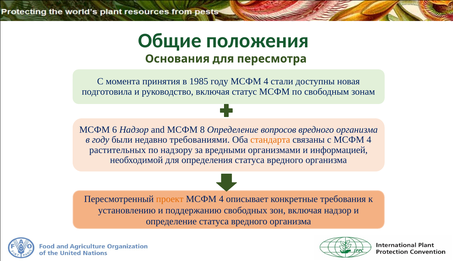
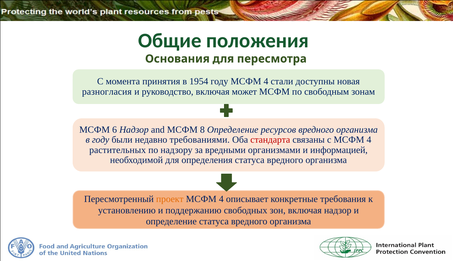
1985: 1985 -> 1954 (199, 82)
подготовила: подготовила -> разногласия (107, 92)
статус: статус -> может (244, 92)
вопросов: вопросов -> ресурсов (278, 130)
стандарта colour: orange -> red (270, 140)
